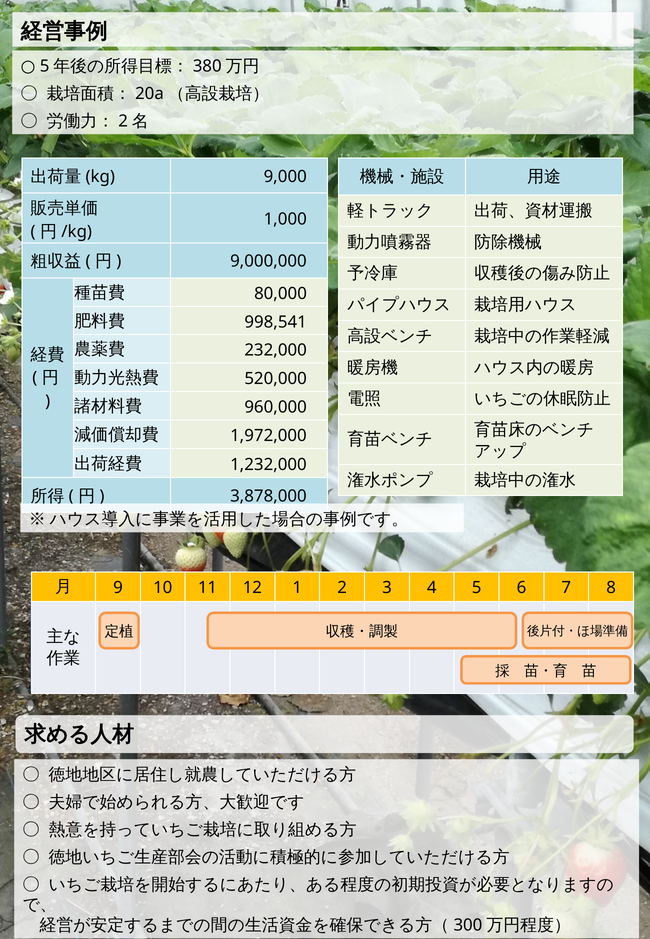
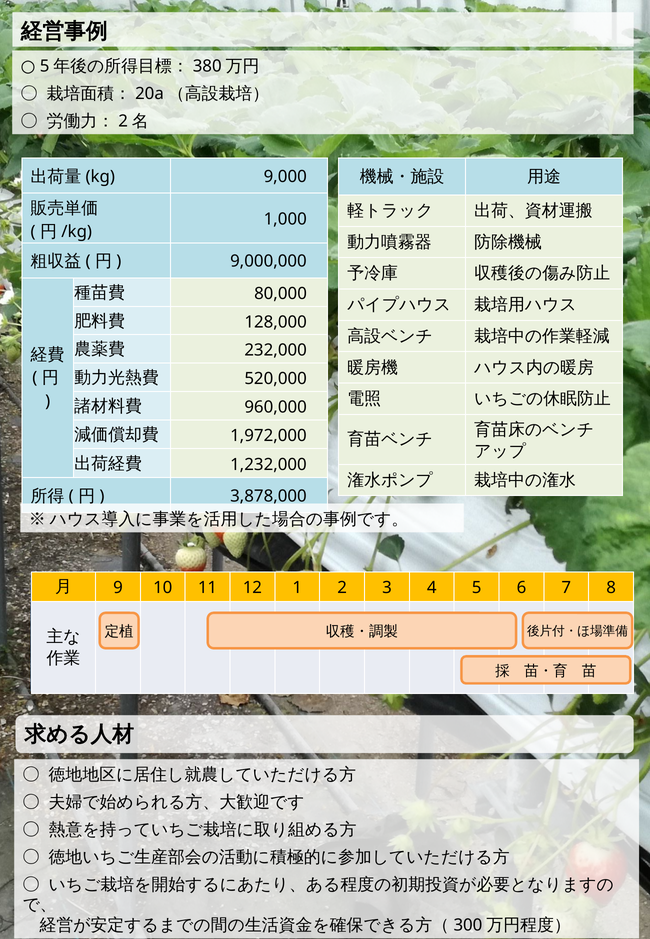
998,541: 998,541 -> 128,000 (276, 322)
